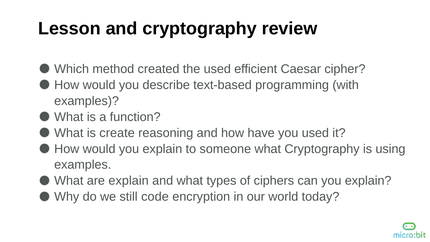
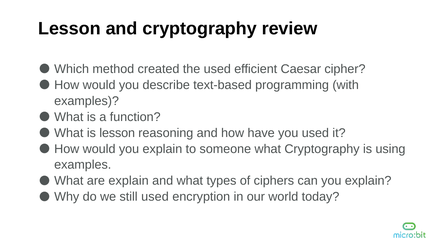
is create: create -> lesson (117, 133)
still code: code -> used (155, 197)
